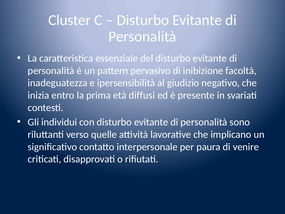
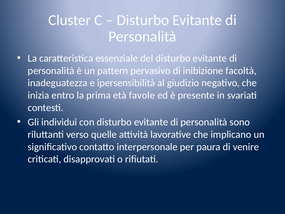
diffusi: diffusi -> favole (142, 95)
